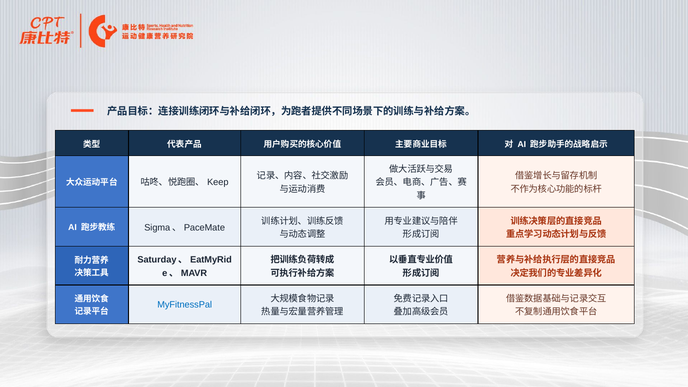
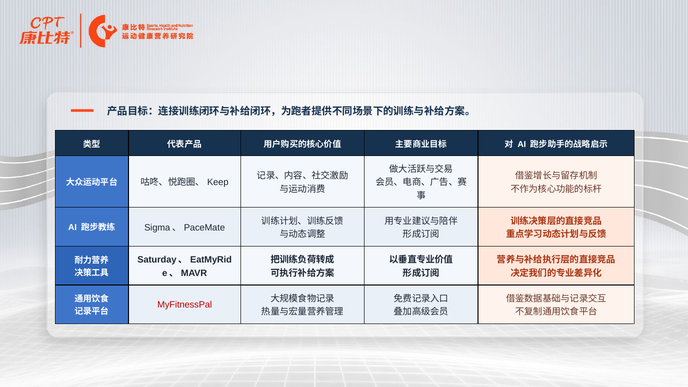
MyFitnessPal colour: blue -> red (185, 305)
